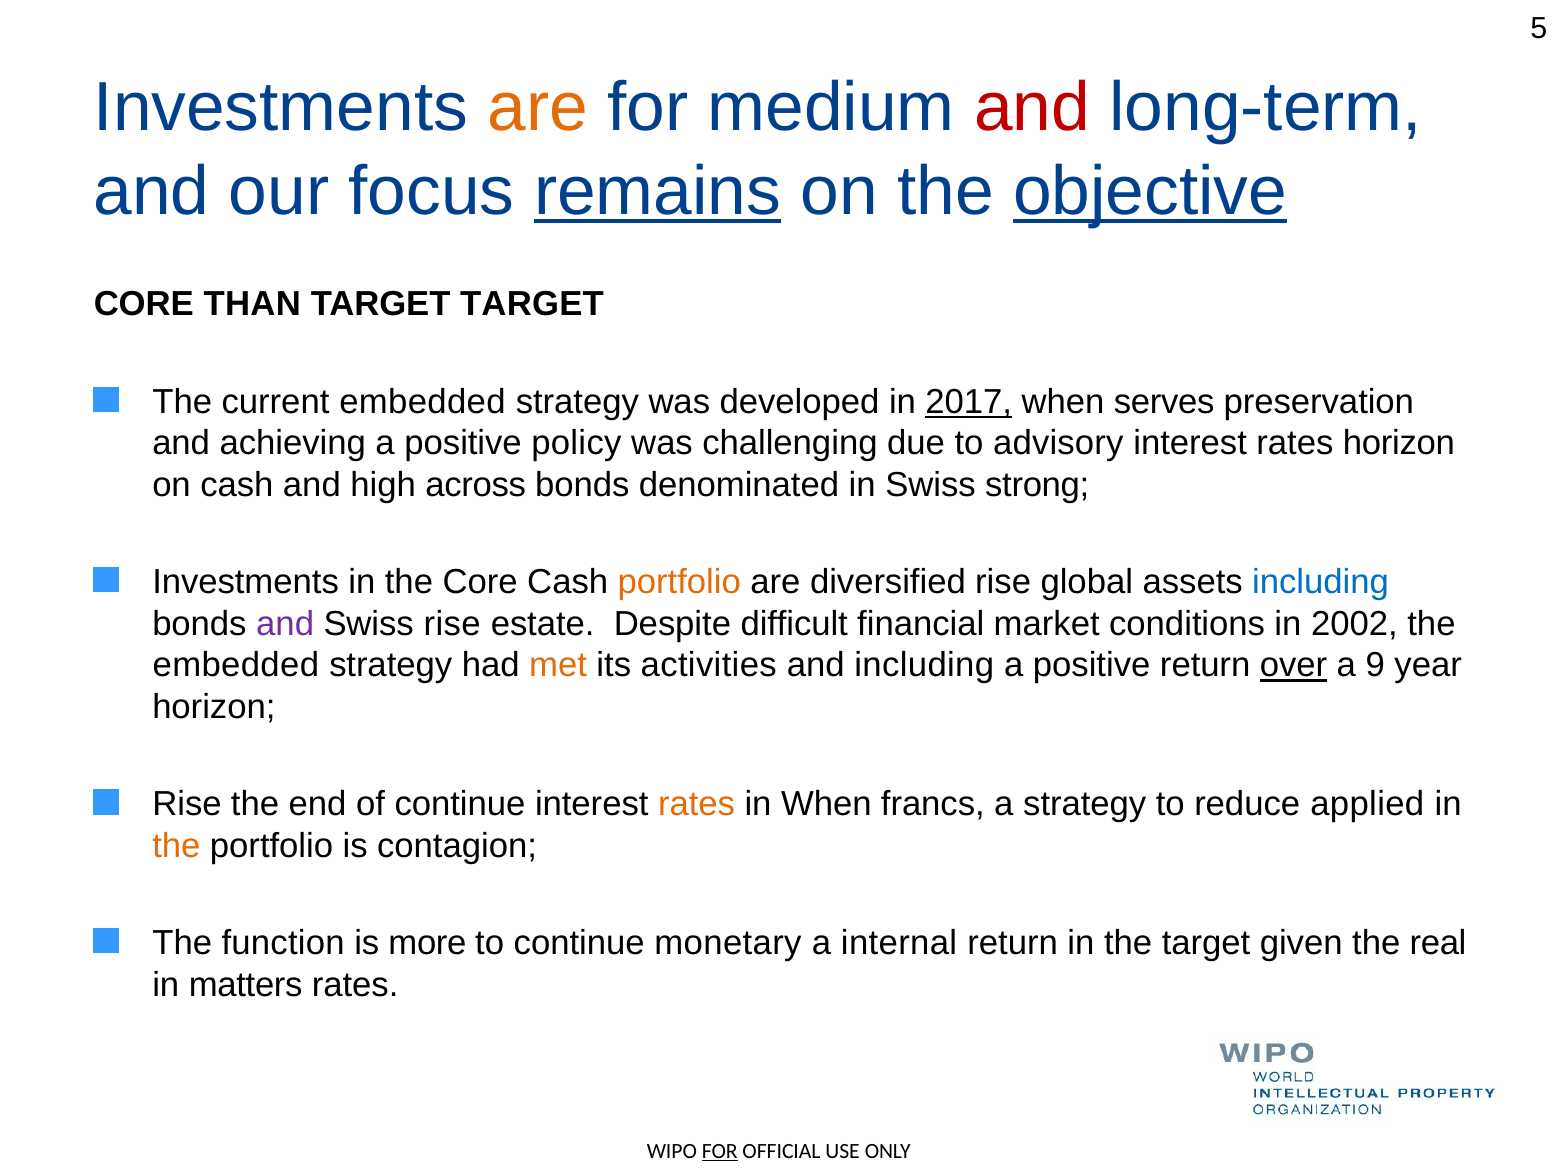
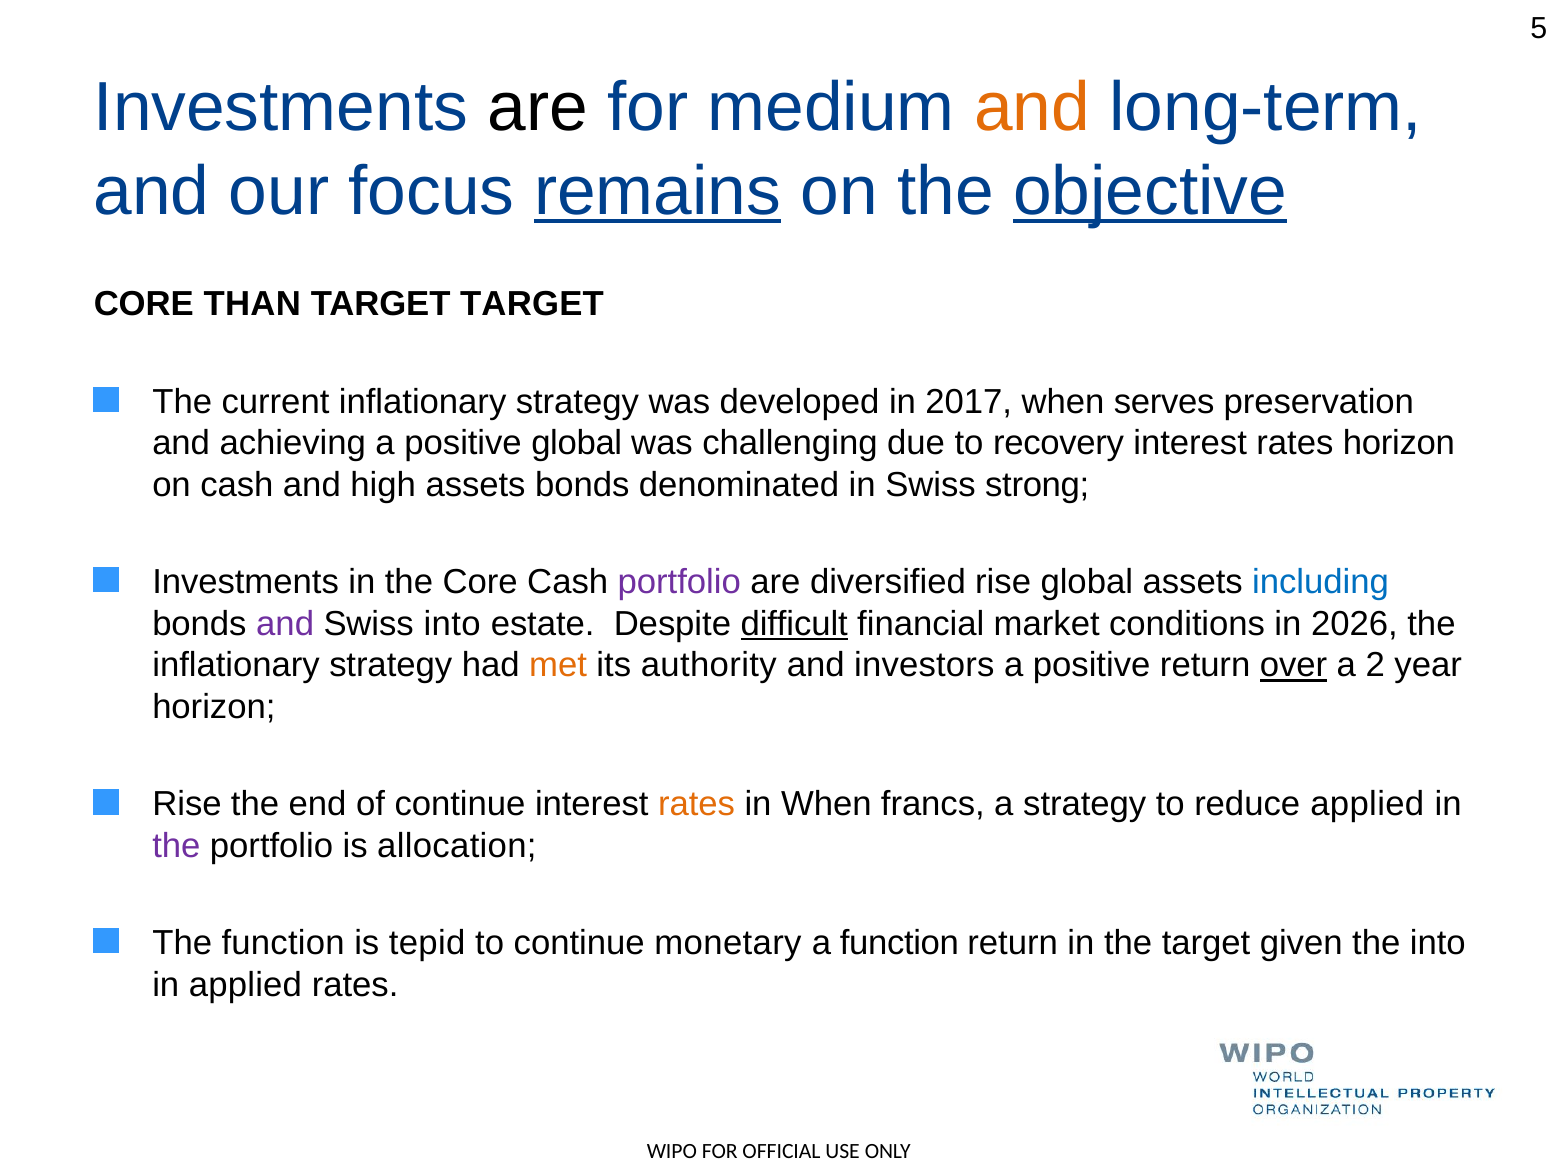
are colour: orange -> black (538, 108)
and colour: red -> orange (1032, 108)
current embedded: embedded -> inflationary (423, 402)
2017 underline: present -> none (969, 402)
positive policy: policy -> global (577, 443)
advisory: advisory -> recovery (1059, 443)
high across: across -> assets (476, 485)
portfolio colour: orange -> purple (679, 582)
Swiss rise: rise -> into (452, 624)
difficult underline: none -> present (794, 624)
2002: 2002 -> 2026 (1354, 624)
embedded: embedded -> inflationary (236, 666)
activities: activities -> authority (709, 666)
and including: including -> investors (924, 666)
9: 9 -> 2 (1375, 666)
the colour: orange -> purple (176, 846)
contagion: contagion -> allocation (457, 846)
more: more -> tepid (427, 943)
a internal: internal -> function (899, 943)
the real: real -> into (1438, 943)
in matters: matters -> applied (245, 985)
FOR underline: present -> none (720, 1151)
